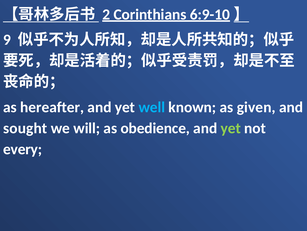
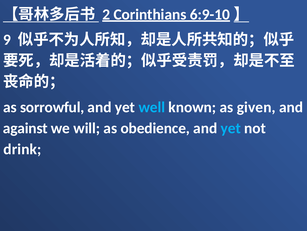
hereafter: hereafter -> sorrowful (52, 107)
sought: sought -> against (25, 128)
yet colour: light green -> light blue (231, 128)
every: every -> drink (22, 149)
